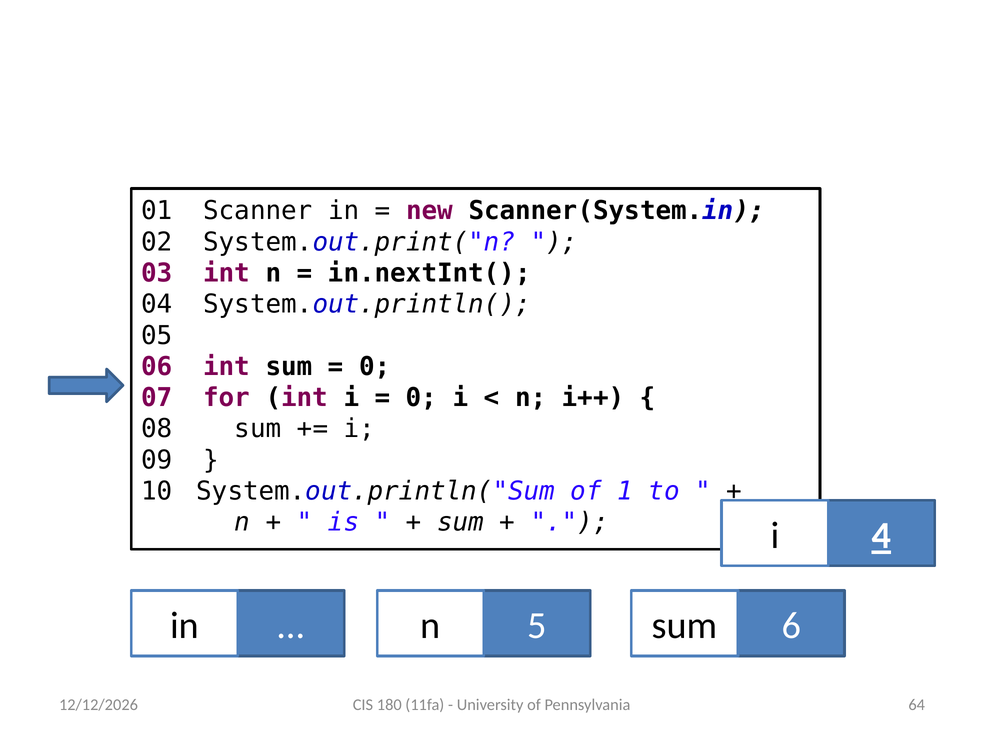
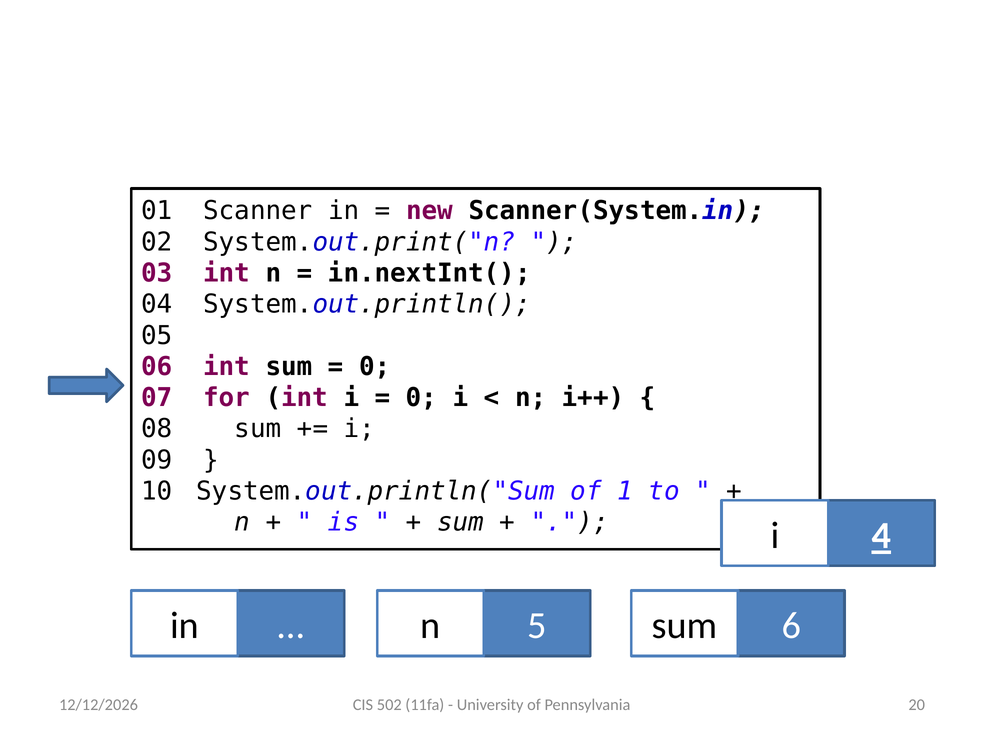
180: 180 -> 502 (389, 705)
64: 64 -> 20 (917, 705)
